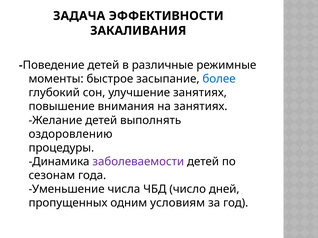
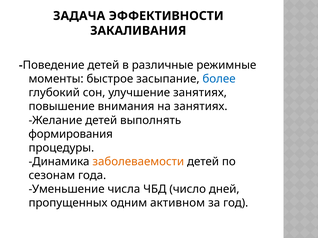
оздоровлению: оздоровлению -> формирования (71, 134)
заболеваемости colour: purple -> orange (138, 162)
условиям: условиям -> активном (178, 203)
